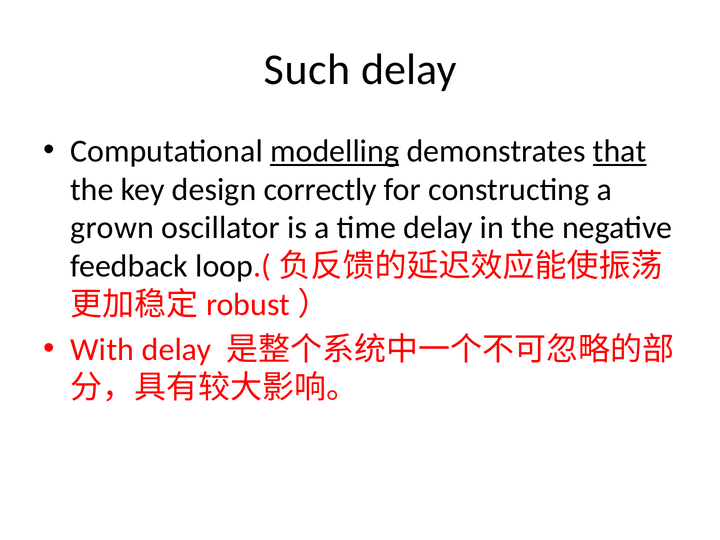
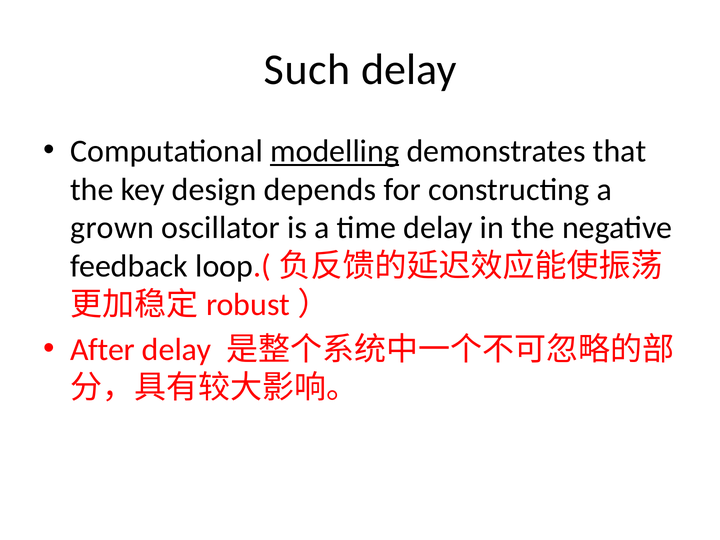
that underline: present -> none (620, 151)
correctly: correctly -> depends (320, 189)
With: With -> After (103, 349)
